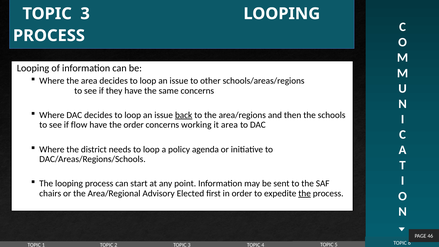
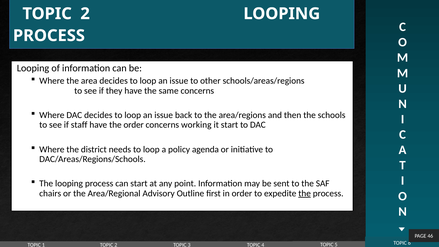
3: 3 -> 2 (85, 14)
back underline: present -> none (184, 115)
flow: flow -> staff (79, 125)
it area: area -> start (229, 125)
Elected: Elected -> Outline (190, 193)
